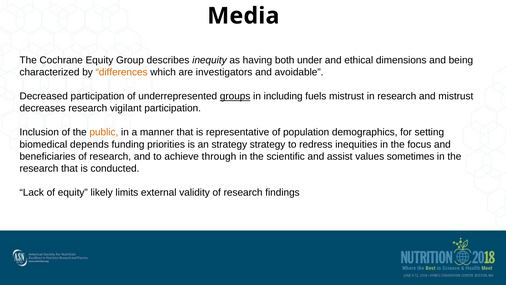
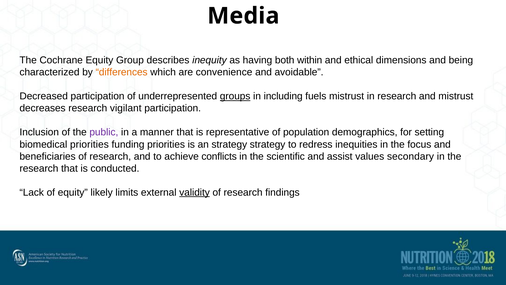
under: under -> within (310, 60)
investigators: investigators -> convenience (224, 72)
public colour: orange -> purple (104, 132)
biomedical depends: depends -> priorities (89, 144)
through: through -> conflicts (219, 156)
sometimes: sometimes -> secondary (410, 156)
validity underline: none -> present (195, 192)
